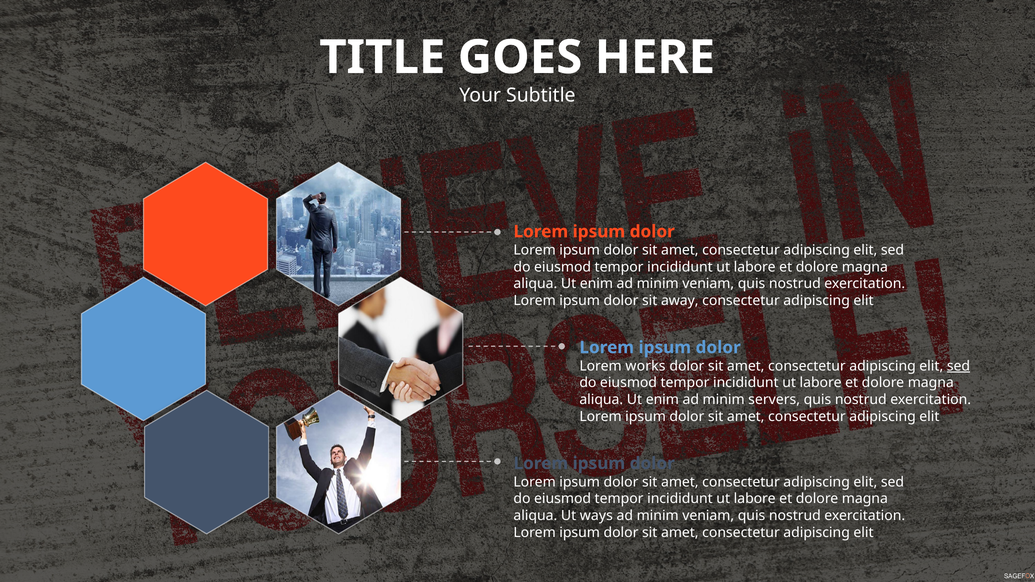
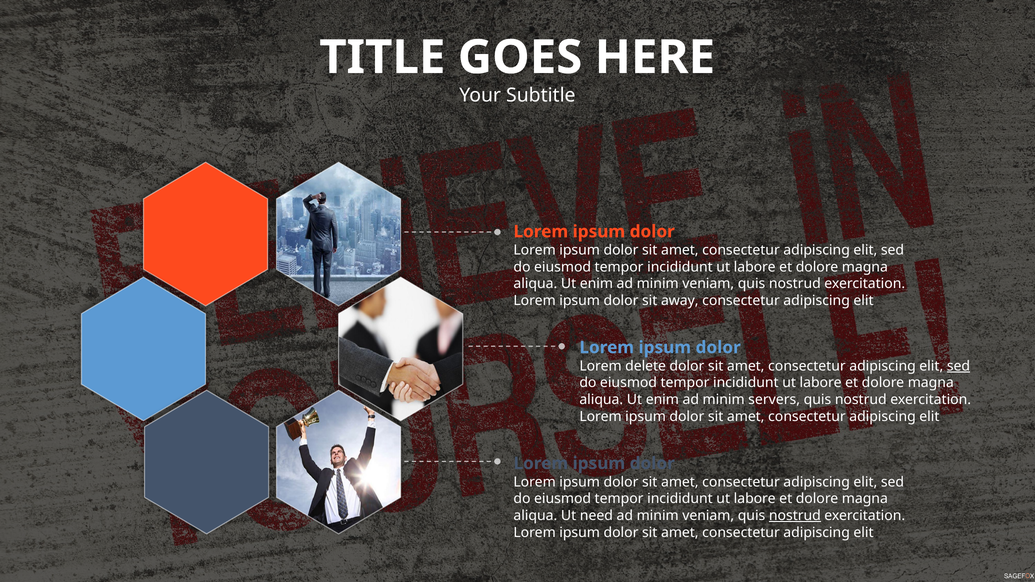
works: works -> delete (646, 366)
ways: ways -> need (596, 516)
nostrud underline: none -> present (795, 516)
